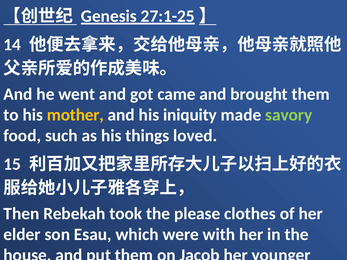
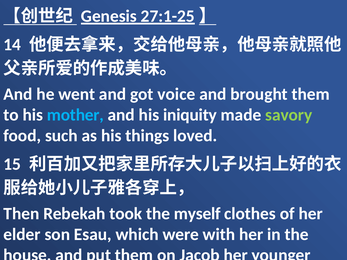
came: came -> voice (176, 94)
mother colour: yellow -> light blue (75, 115)
please: please -> myself (197, 214)
